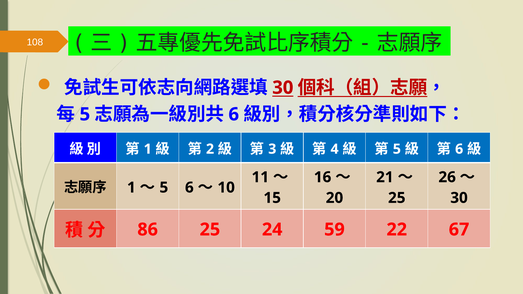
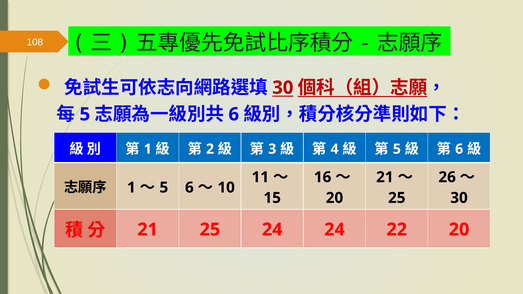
86: 86 -> 21 (148, 230)
24 59: 59 -> 24 (334, 230)
22 67: 67 -> 20 (459, 230)
